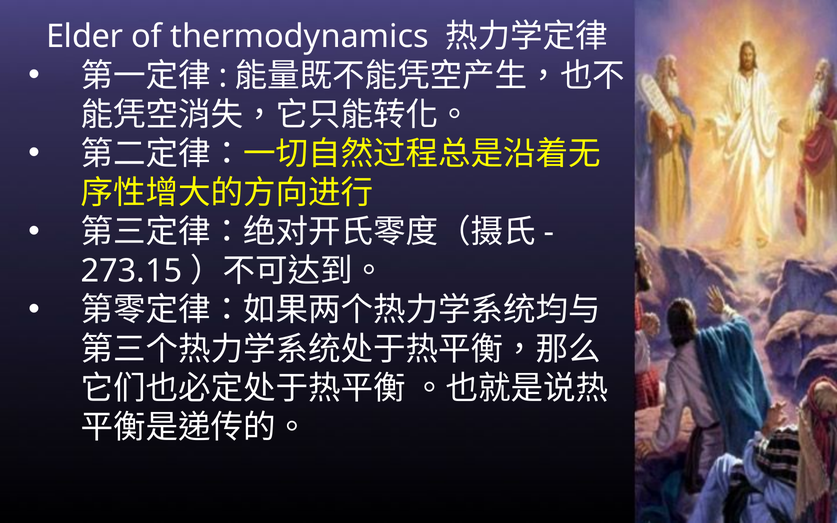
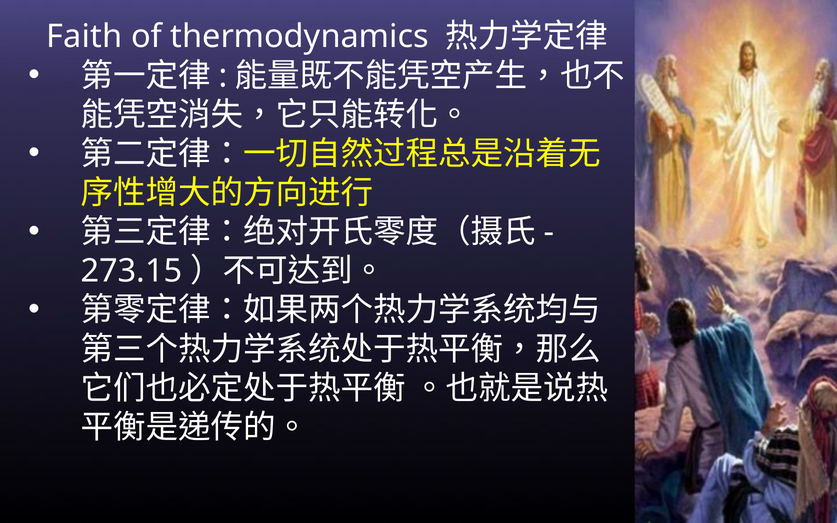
Elder: Elder -> Faith (84, 37)
